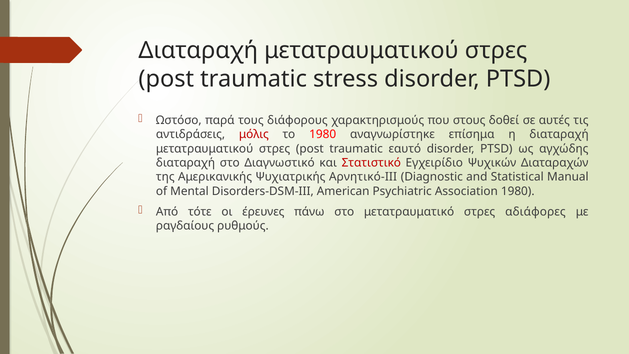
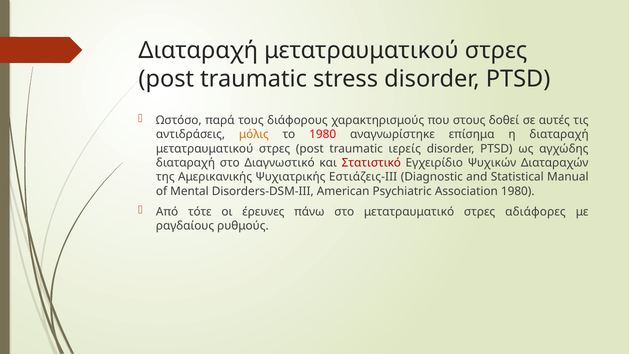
μόλις colour: red -> orange (254, 134)
εαυτό: εαυτό -> ιερείς (405, 149)
Αρνητικό-III: Αρνητικό-III -> Εστιάζεις-III (363, 177)
